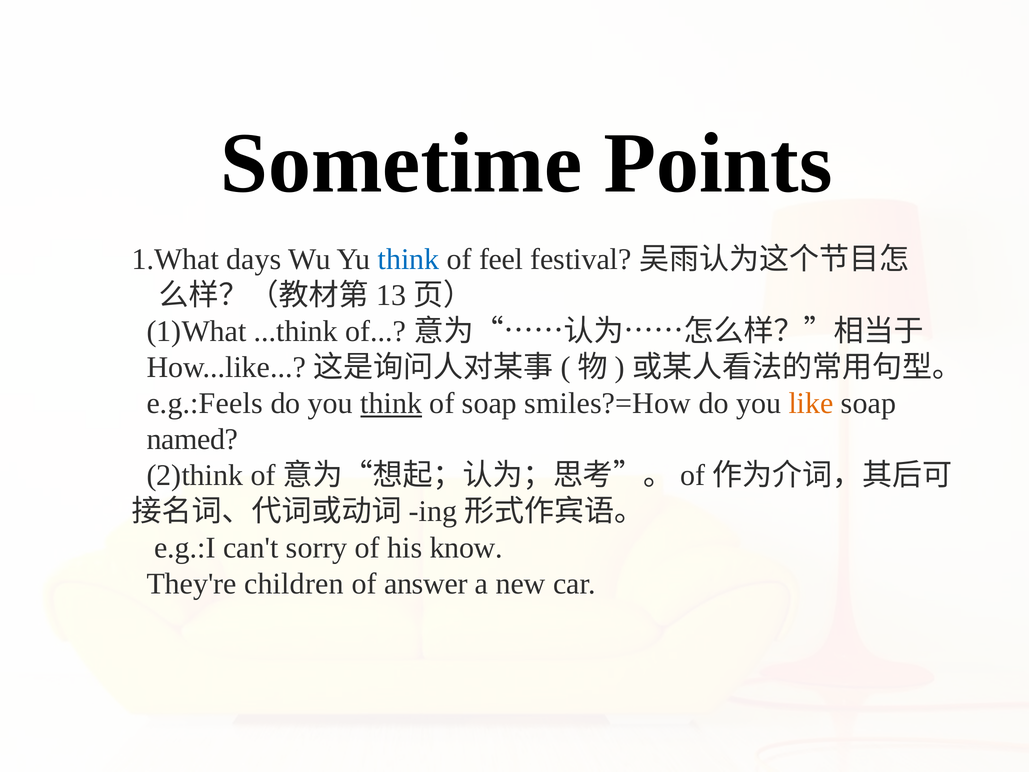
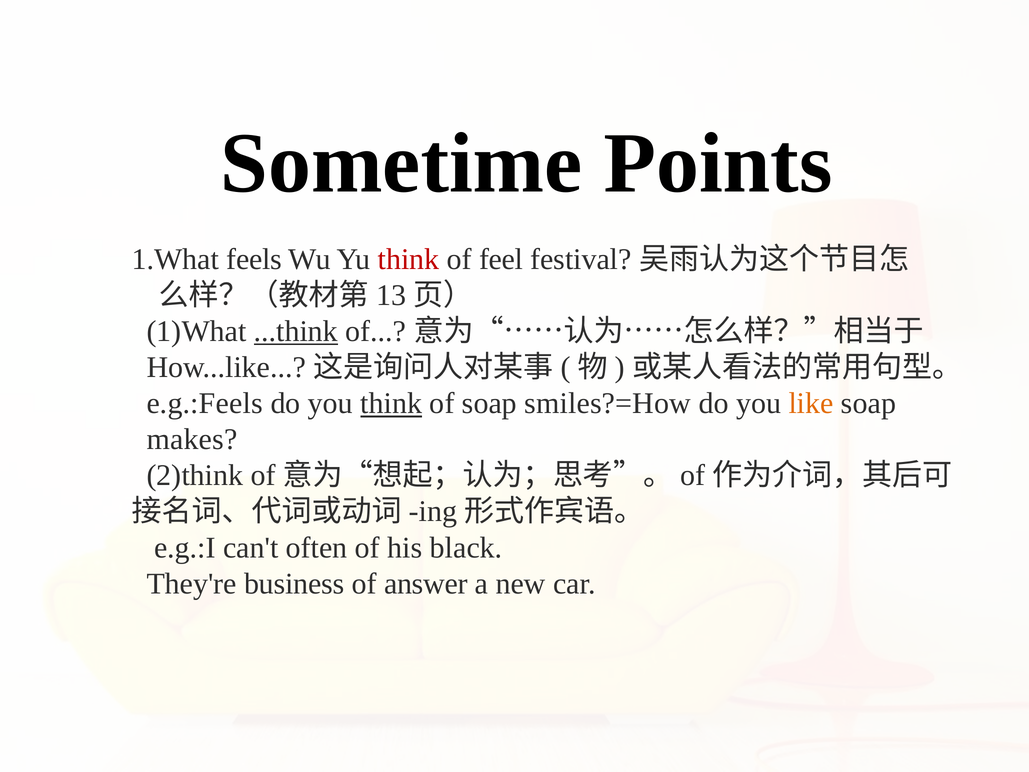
days: days -> feels (254, 259)
think colour: blue -> red (409, 259)
...think underline: none -> present (296, 331)
named: named -> makes (192, 439)
sorry: sorry -> often (317, 547)
know: know -> black (466, 547)
children: children -> business (294, 583)
